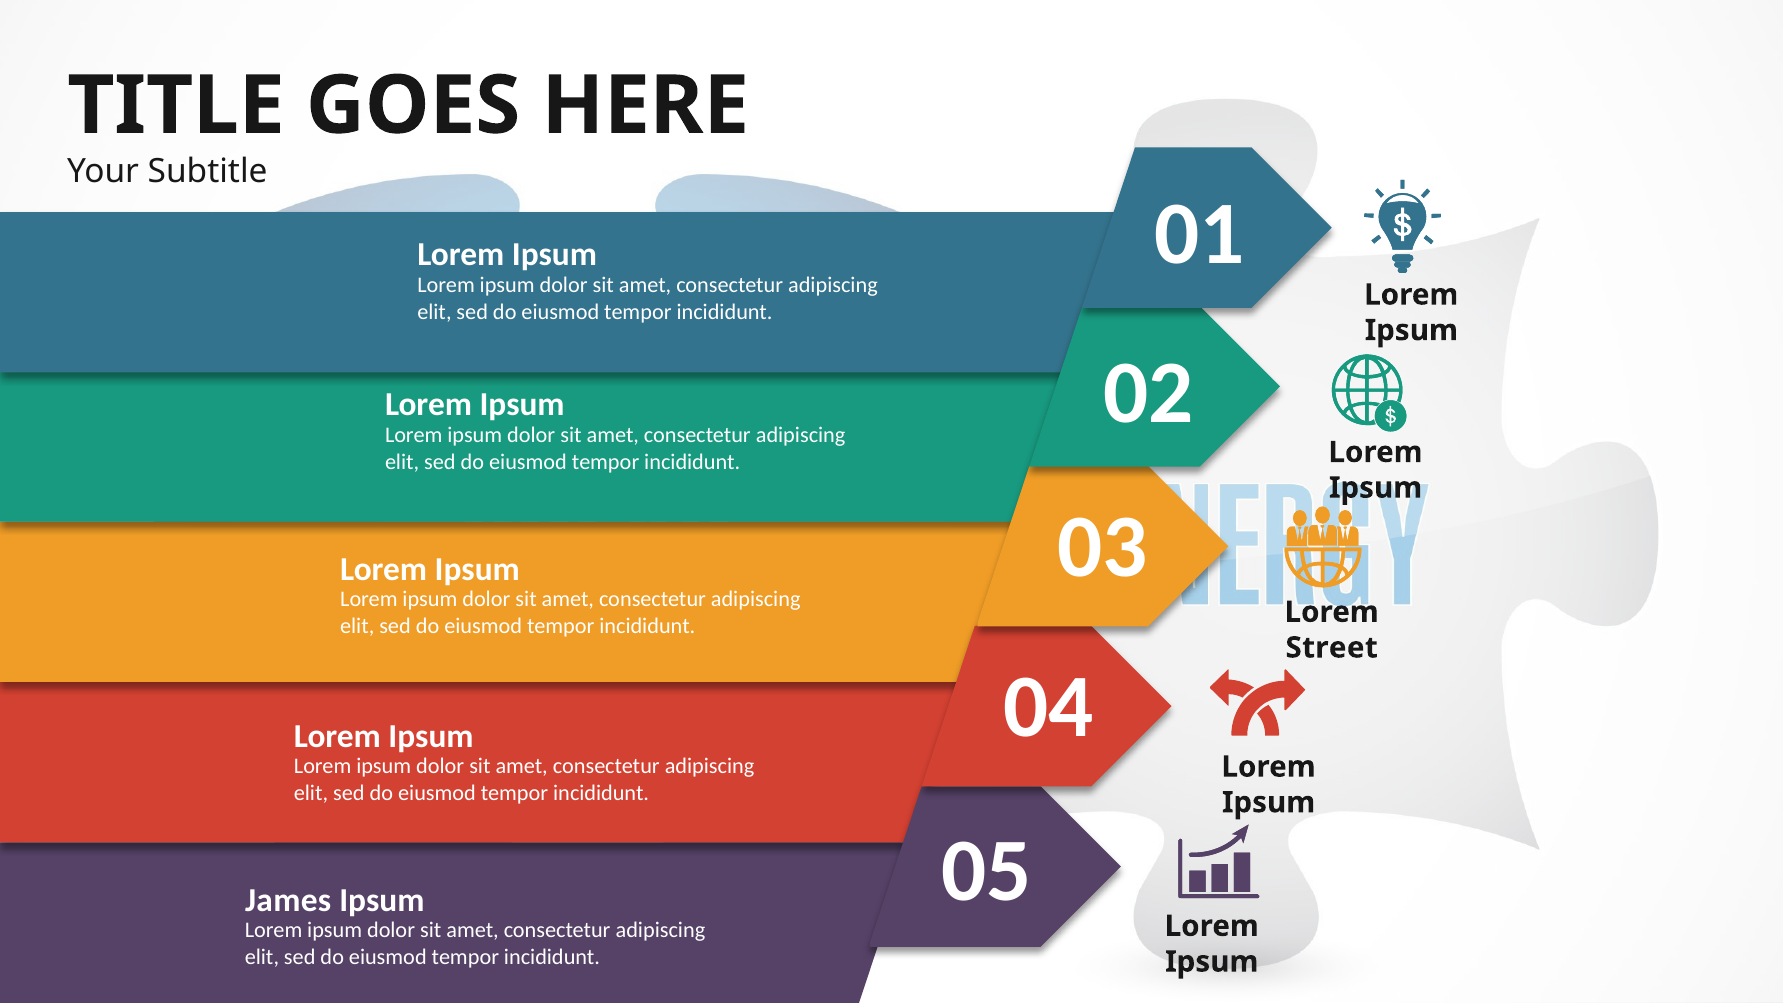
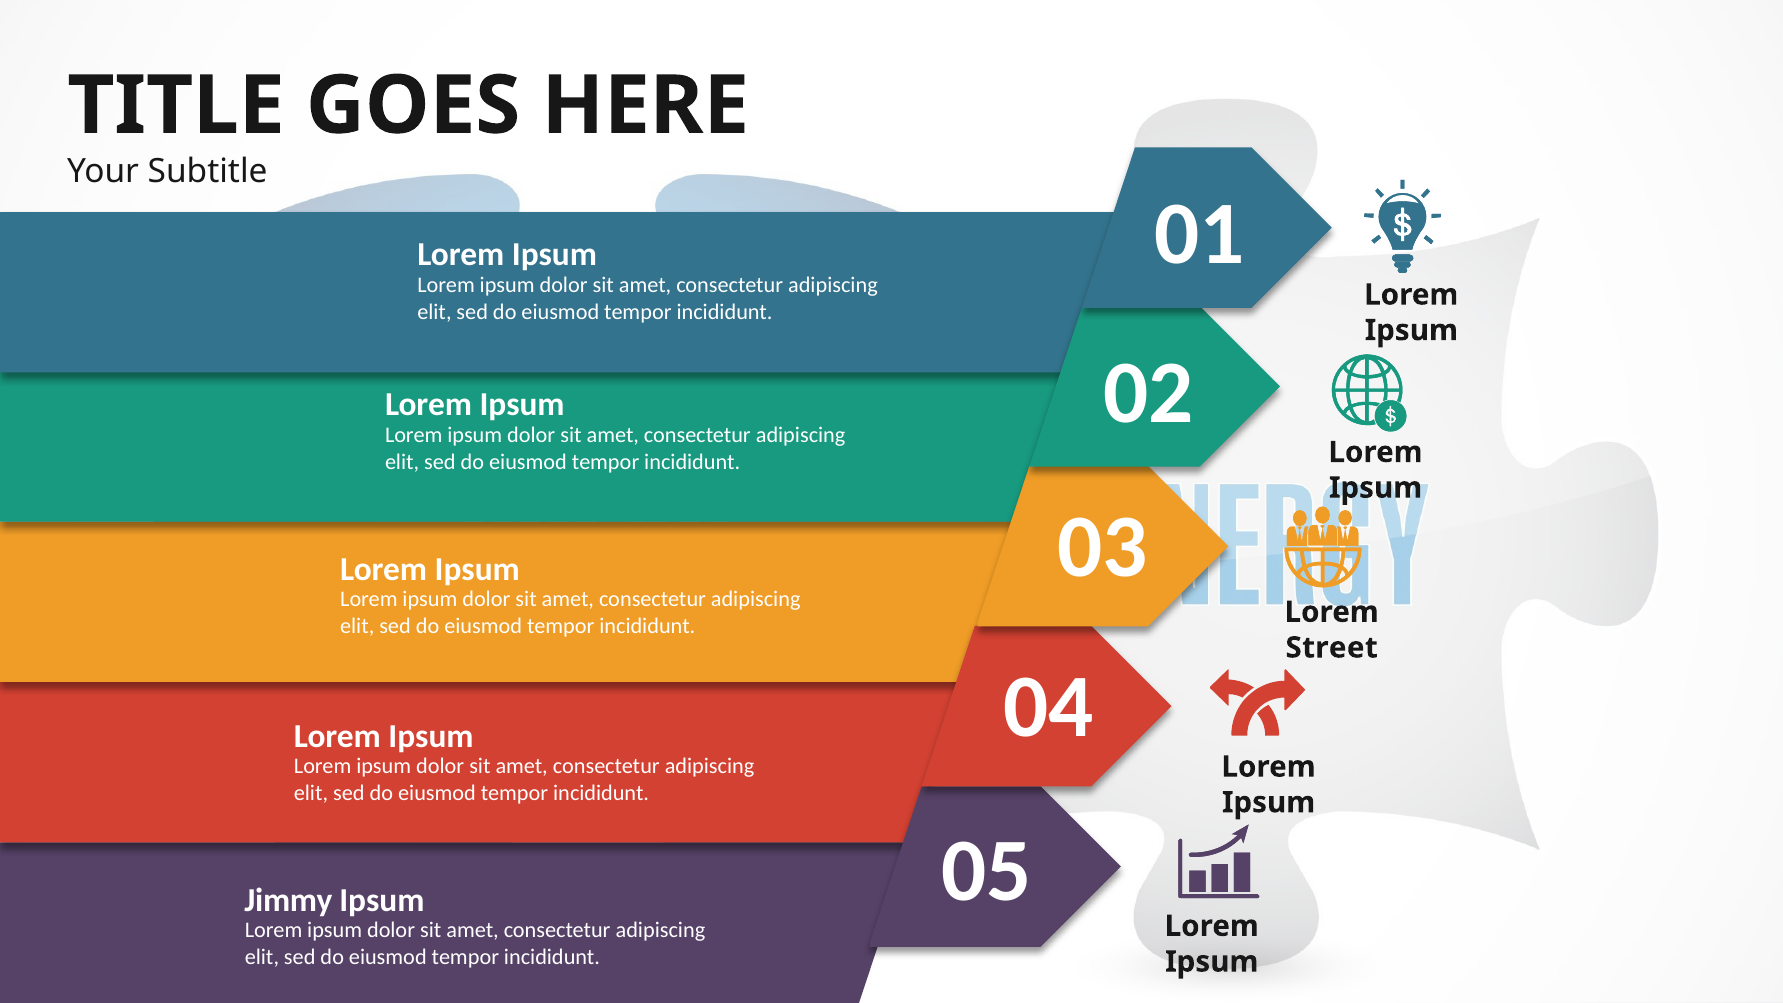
James: James -> Jimmy (288, 900)
